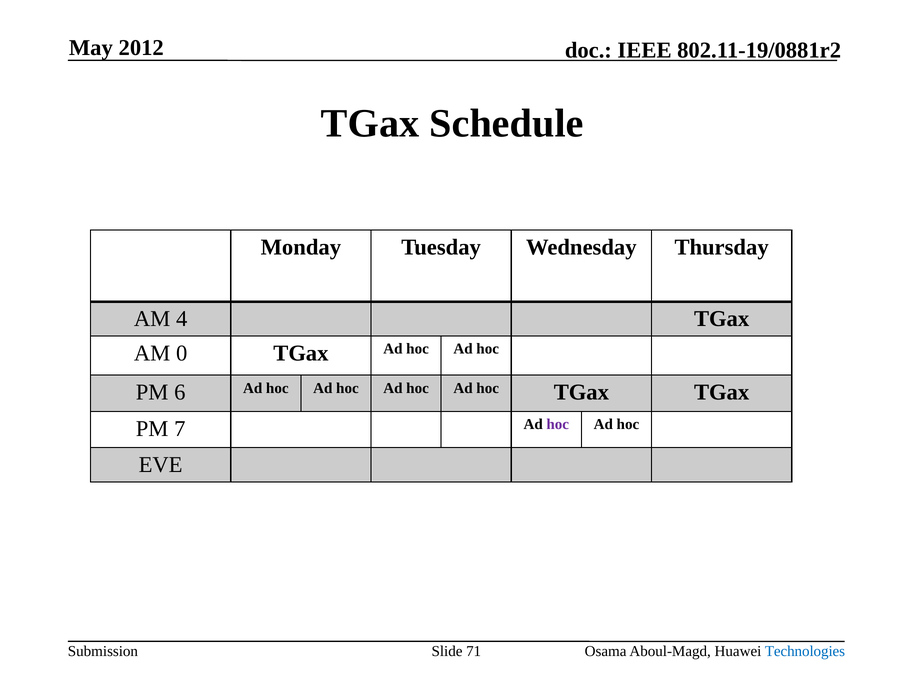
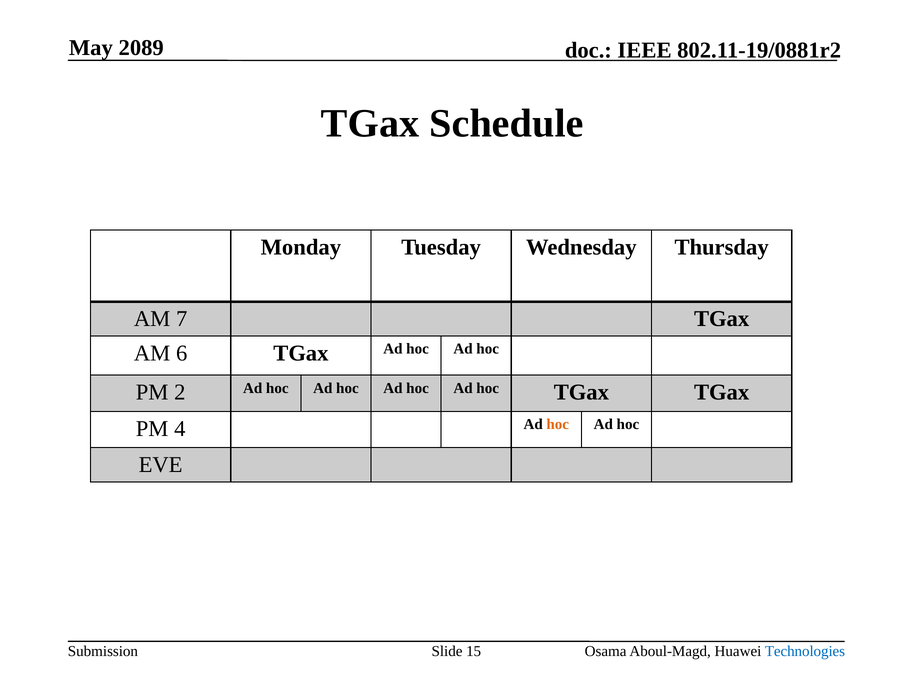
2012: 2012 -> 2089 (141, 48)
4: 4 -> 7 (182, 319)
0: 0 -> 6 (182, 353)
6: 6 -> 2 (180, 392)
7: 7 -> 4 (180, 428)
hoc colour: purple -> orange (558, 424)
71: 71 -> 15 (474, 651)
